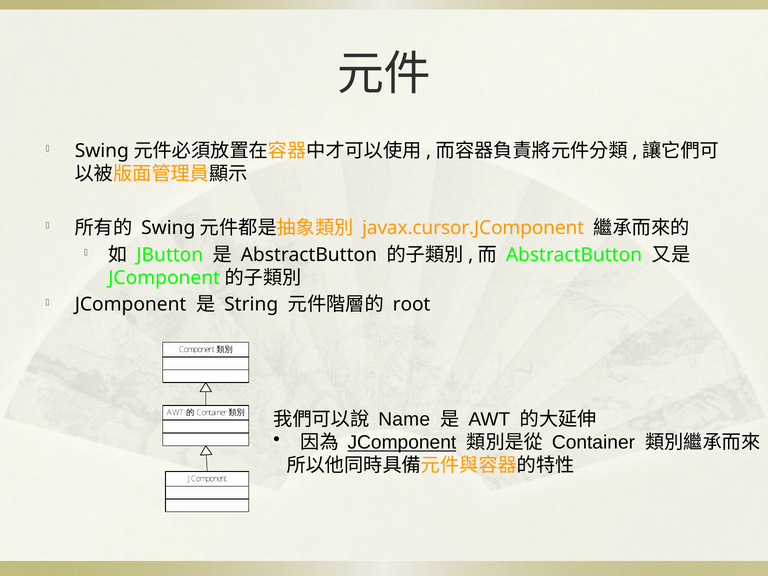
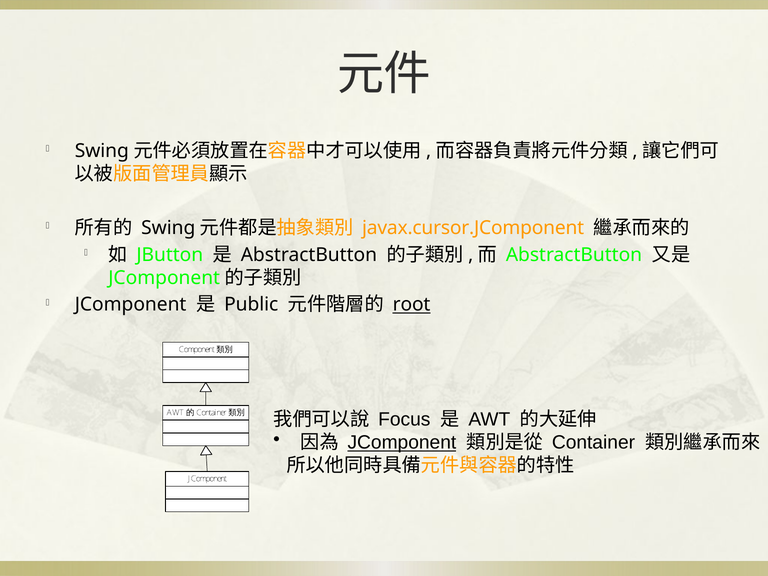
String: String -> Public (251, 305)
root underline: none -> present (412, 305)
Name: Name -> Focus (404, 420)
